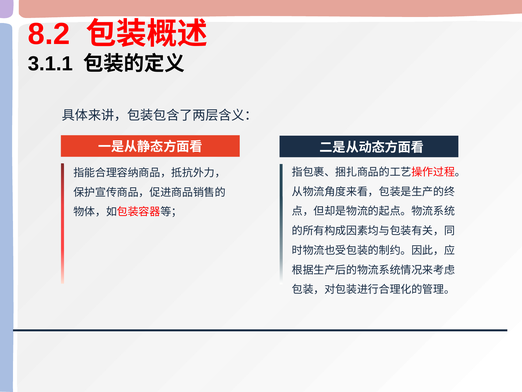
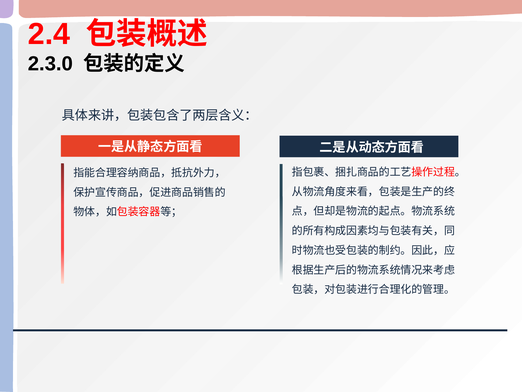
8.2: 8.2 -> 2.4 (49, 34)
3.1.1: 3.1.1 -> 2.3.0 (50, 64)
